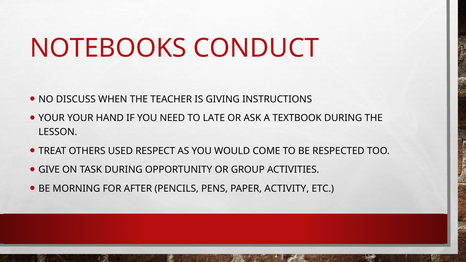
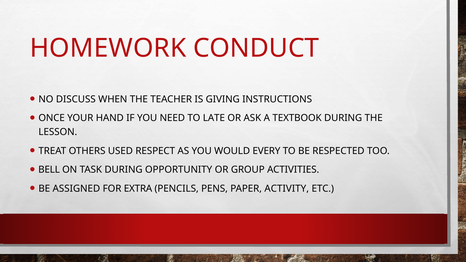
NOTEBOOKS: NOTEBOOKS -> HOMEWORK (108, 48)
YOUR: YOUR -> ONCE (52, 118)
COME: COME -> EVERY (266, 151)
GIVE: GIVE -> BELL (49, 170)
MORNING: MORNING -> ASSIGNED (76, 189)
AFTER: AFTER -> EXTRA (138, 189)
